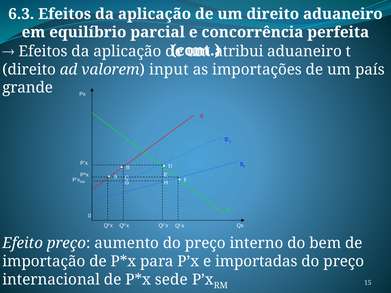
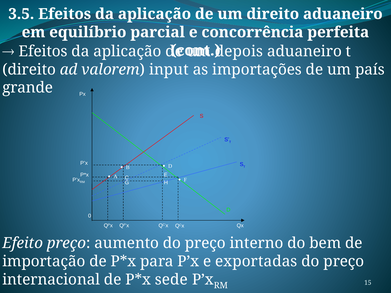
6.3: 6.3 -> 3.5 (21, 14)
atribui: atribui -> depois (239, 51)
importadas: importadas -> exportadas (256, 262)
